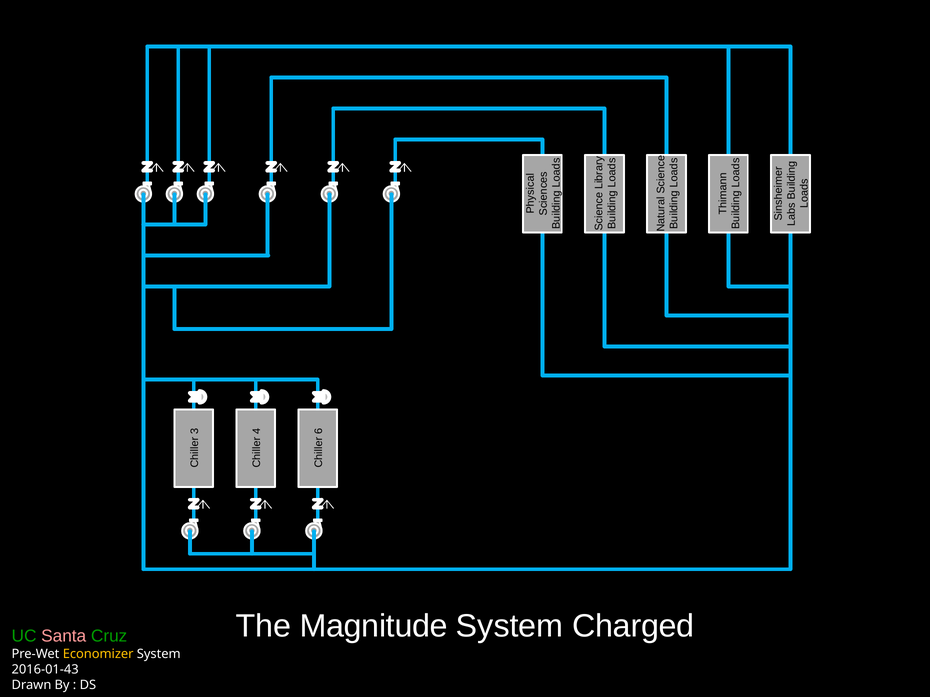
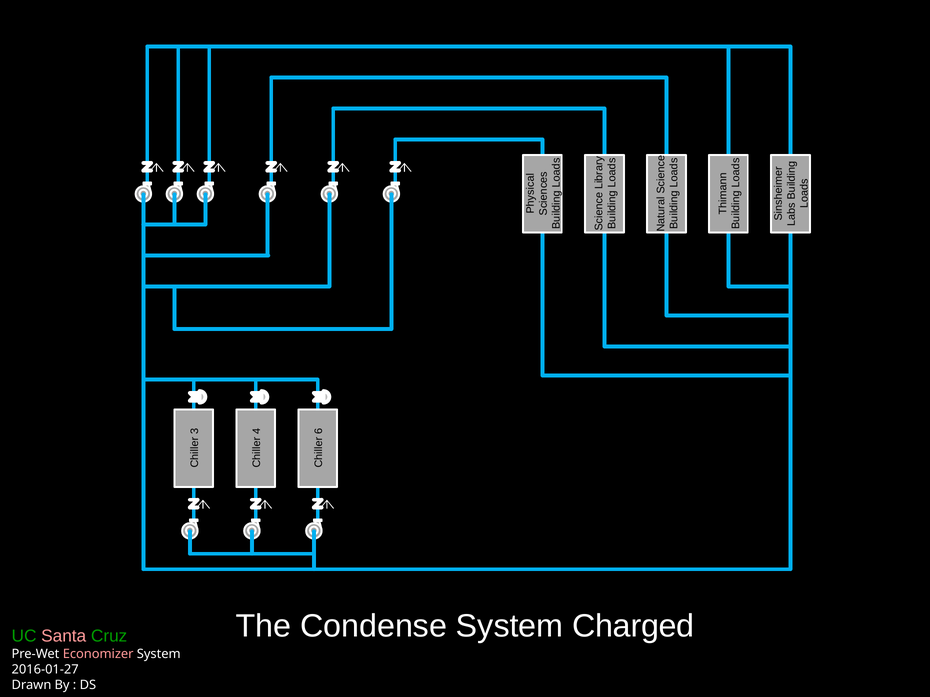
Magnitude: Magnitude -> Condense (374, 627)
Economizer colour: yellow -> pink (98, 654)
2016-01-43: 2016-01-43 -> 2016-01-27 (45, 670)
